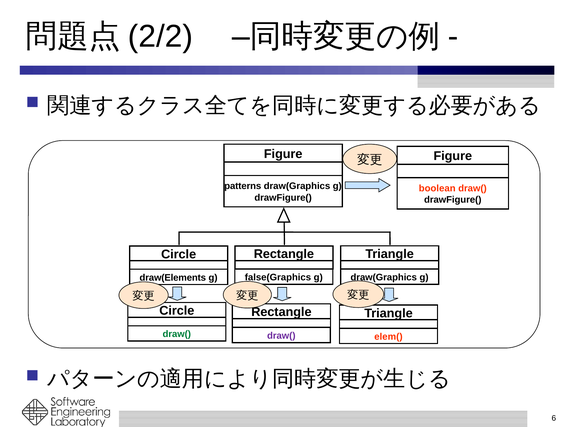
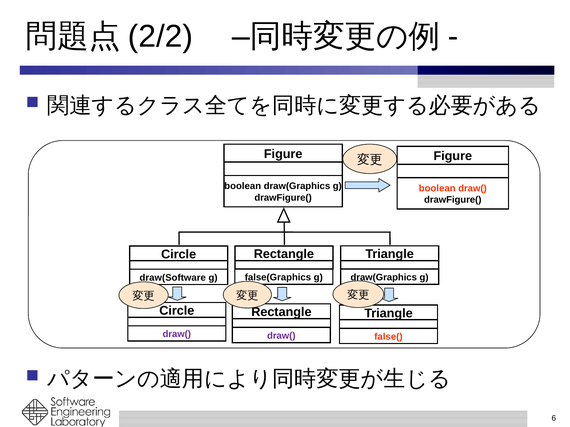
patterns: patterns -> boolean (243, 186)
draw(Elements: draw(Elements -> draw(Software (173, 278)
draw( colour: green -> purple (177, 334)
elem(: elem( -> false( (388, 337)
